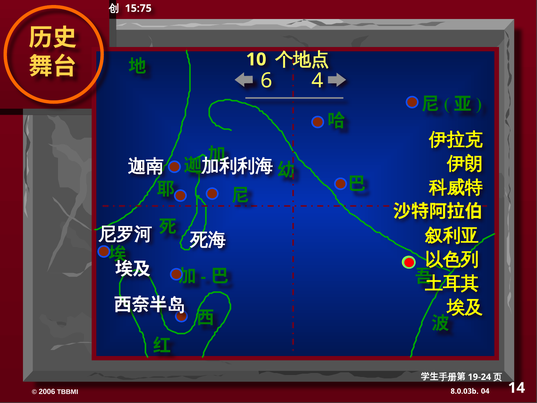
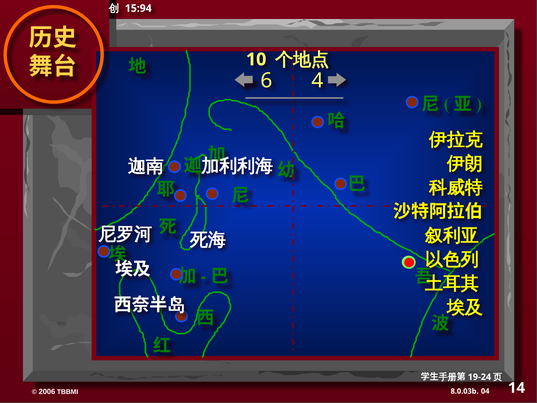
15:75: 15:75 -> 15:94 (138, 8)
